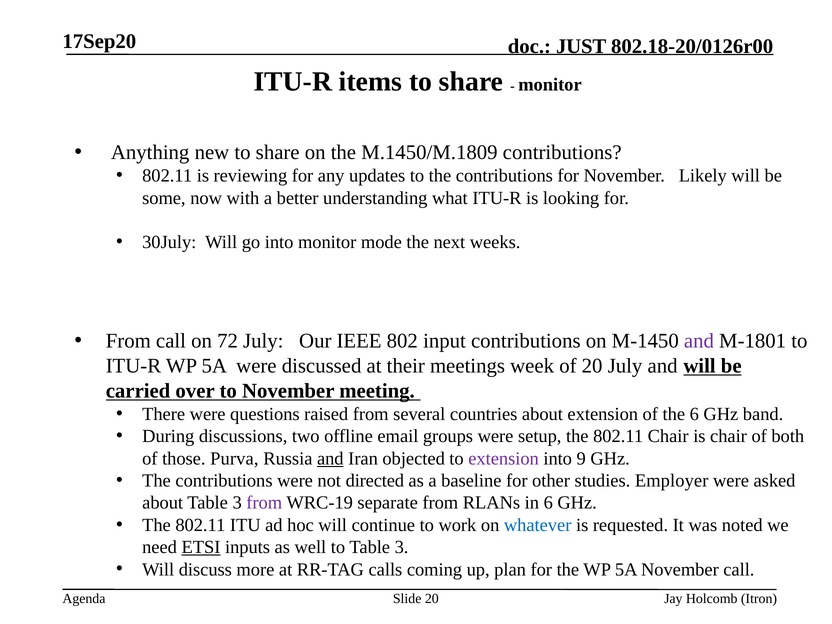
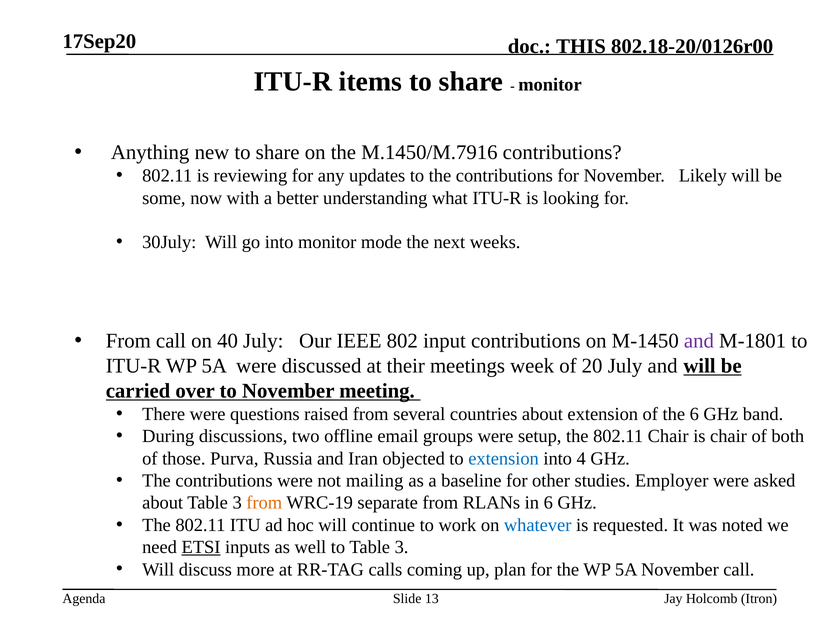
JUST: JUST -> THIS (581, 46)
M.1450/M.1809: M.1450/M.1809 -> M.1450/M.7916 (429, 152)
72: 72 -> 40 (228, 341)
and underline: present -> none (330, 459)
extension colour: purple -> blue (504, 459)
9: 9 -> 4 (581, 459)
directed: directed -> mailing (375, 481)
from colour: purple -> orange (264, 503)
Slide 20: 20 -> 13 (432, 598)
